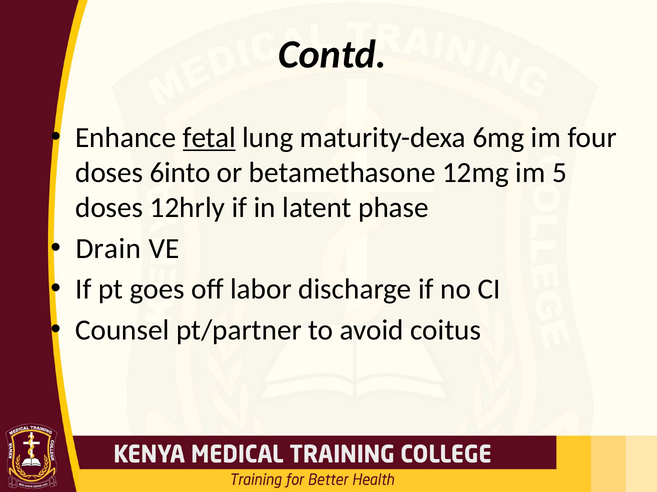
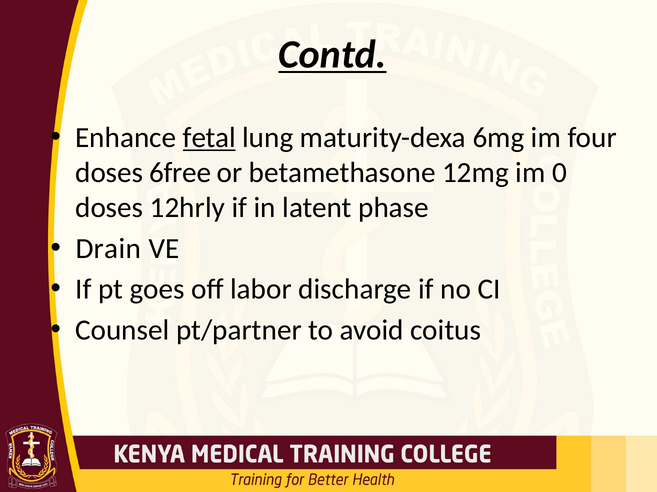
Contd underline: none -> present (332, 55)
6into: 6into -> 6free (180, 173)
5: 5 -> 0 (560, 173)
